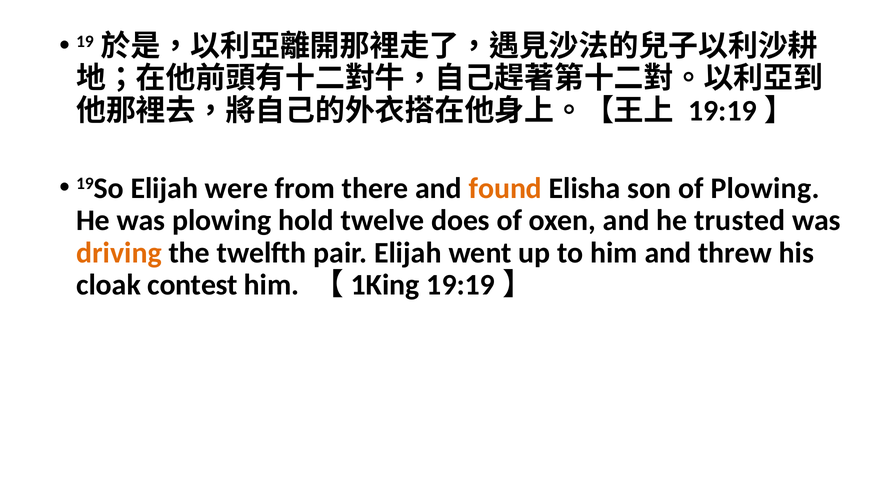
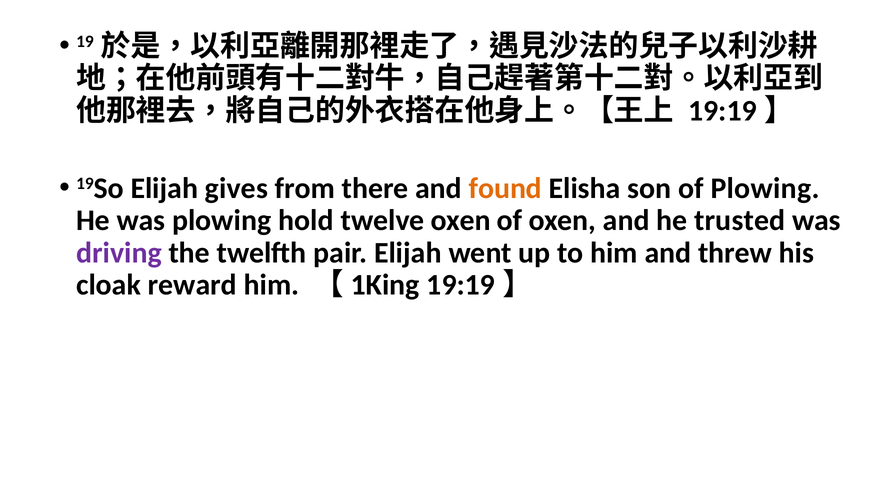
were: were -> gives (236, 188)
twelve does: does -> oxen (461, 220)
driving colour: orange -> purple (119, 253)
contest: contest -> reward (192, 285)
